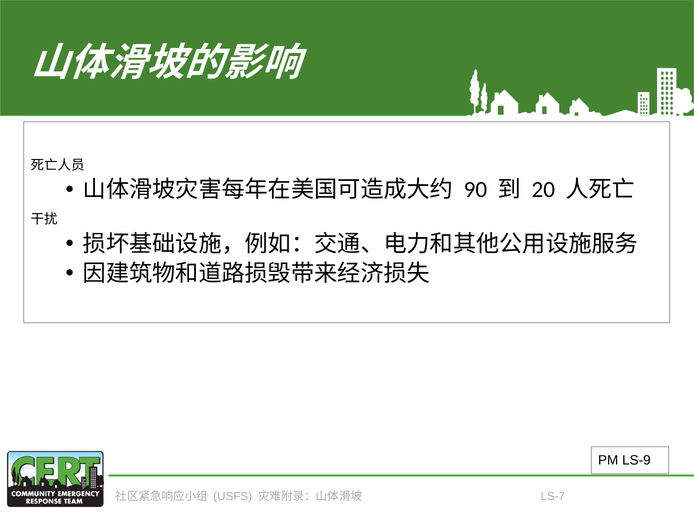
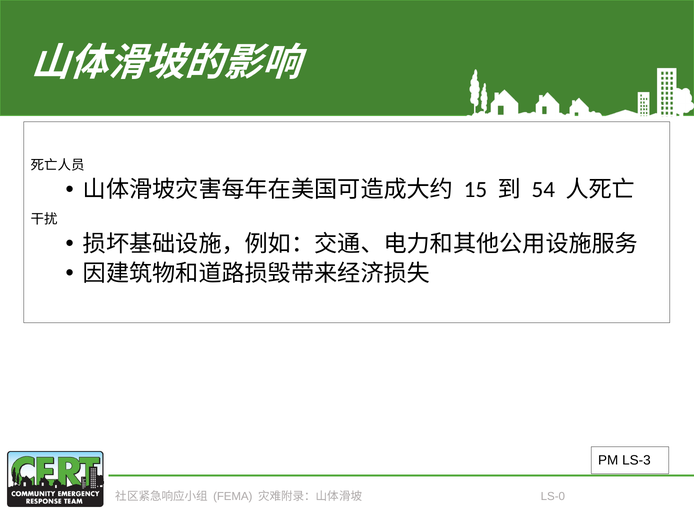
90: 90 -> 15 (475, 190)
20: 20 -> 54 (543, 190)
LS-9: LS-9 -> LS-3 (636, 460)
USFS: USFS -> FEMA (233, 496)
LS-7: LS-7 -> LS-0 (553, 496)
